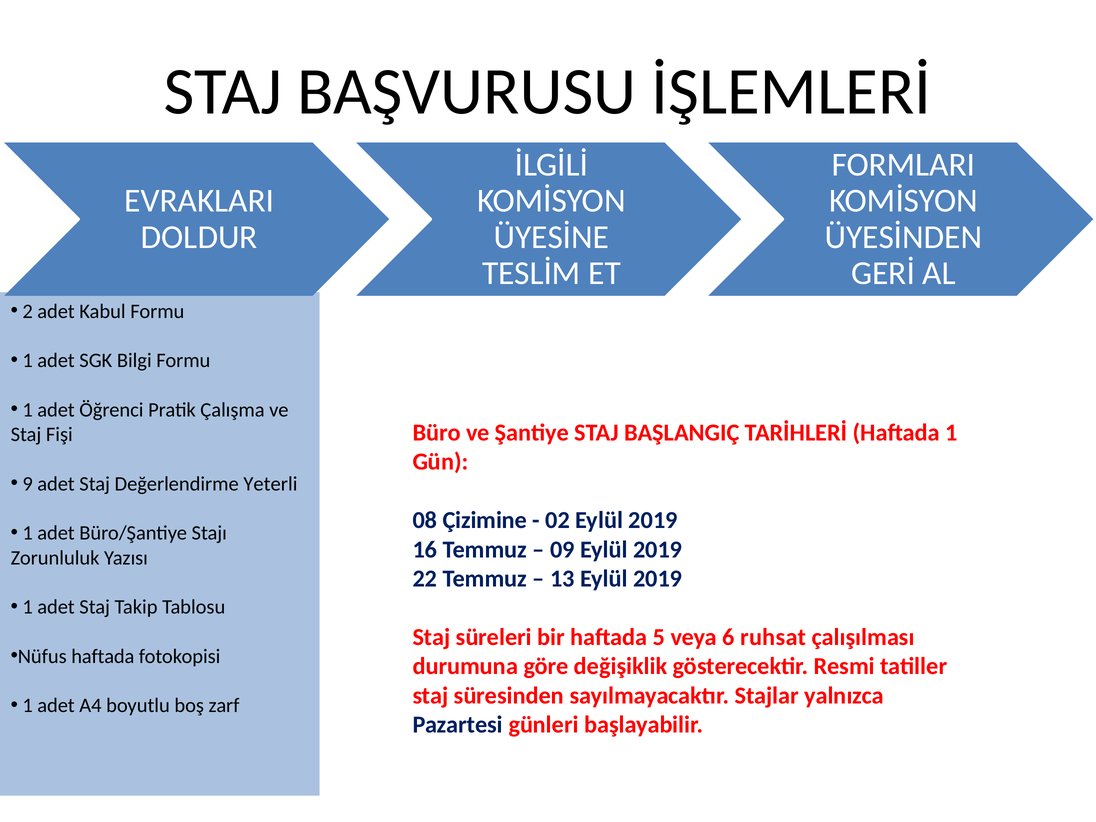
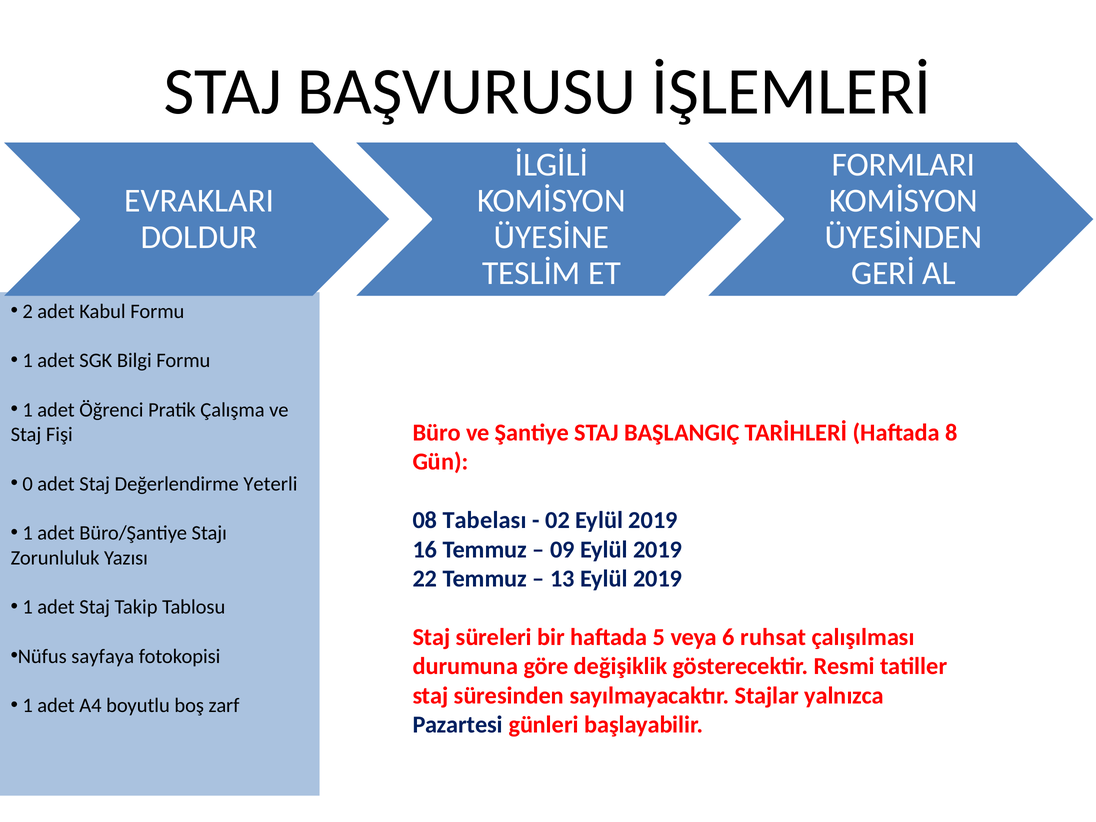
Haftada 1: 1 -> 8 (951, 433)
9: 9 -> 0 (28, 484)
Çizimine: Çizimine -> Tabelası (485, 520)
Nüfus haftada: haftada -> sayfaya (103, 656)
